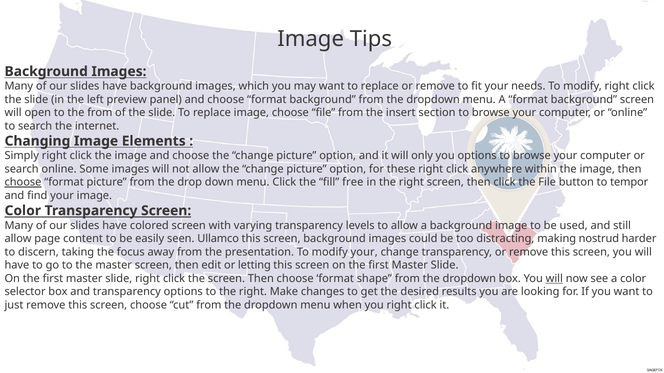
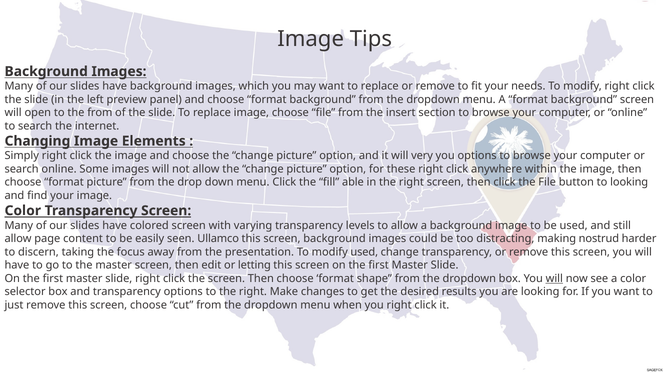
only: only -> very (422, 156)
choose underline: present -> none (23, 183)
free: free -> able (353, 183)
to tempor: tempor -> looking (629, 183)
modify your: your -> used (364, 252)
